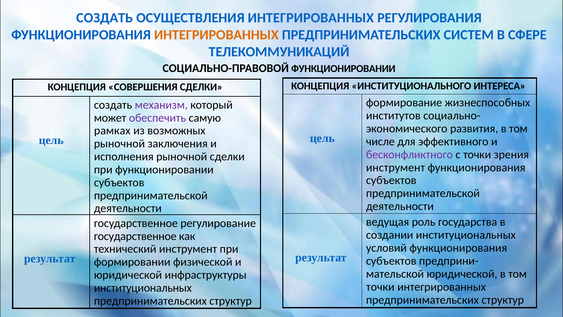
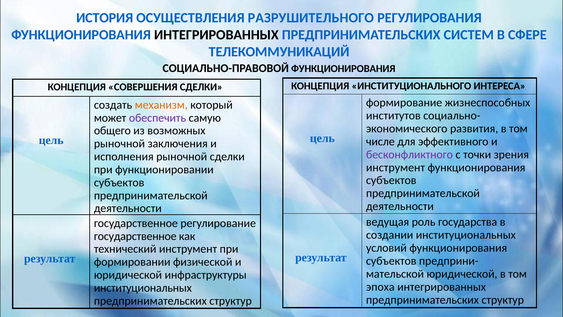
СОЗДАТЬ: СОЗДАТЬ -> ИСТОРИЯ (105, 18)
ОСУЩЕСТВЛЕНИЯ ИНТЕГРИРОВАННЫХ: ИНТЕГРИРОВАННЫХ -> РАЗРУШИТЕЛЬНОГО (311, 18)
ИНТЕГРИРОВАННЫХ colour: orange -> black (216, 35)
СОЦИАЛЬНО-ПРАВОВОЙ ФУНКЦИОНИРОВАНИИ: ФУНКЦИОНИРОВАНИИ -> ФУНКЦИОНИРОВАНИЯ (343, 69)
механизм colour: purple -> orange (161, 105)
рамках: рамках -> общего (112, 131)
точки: точки -> эпоха (380, 287)
